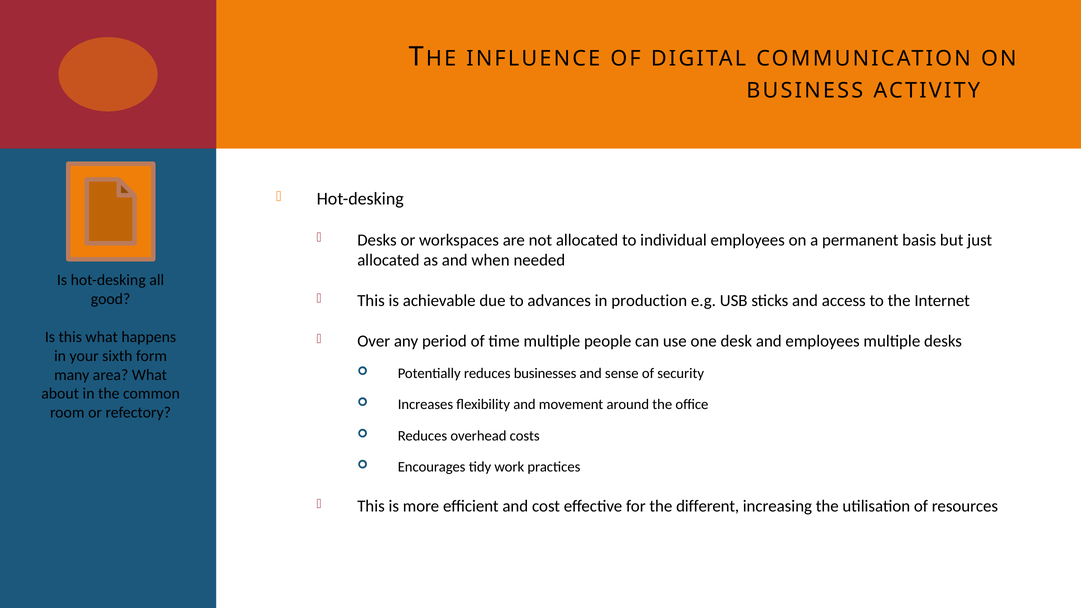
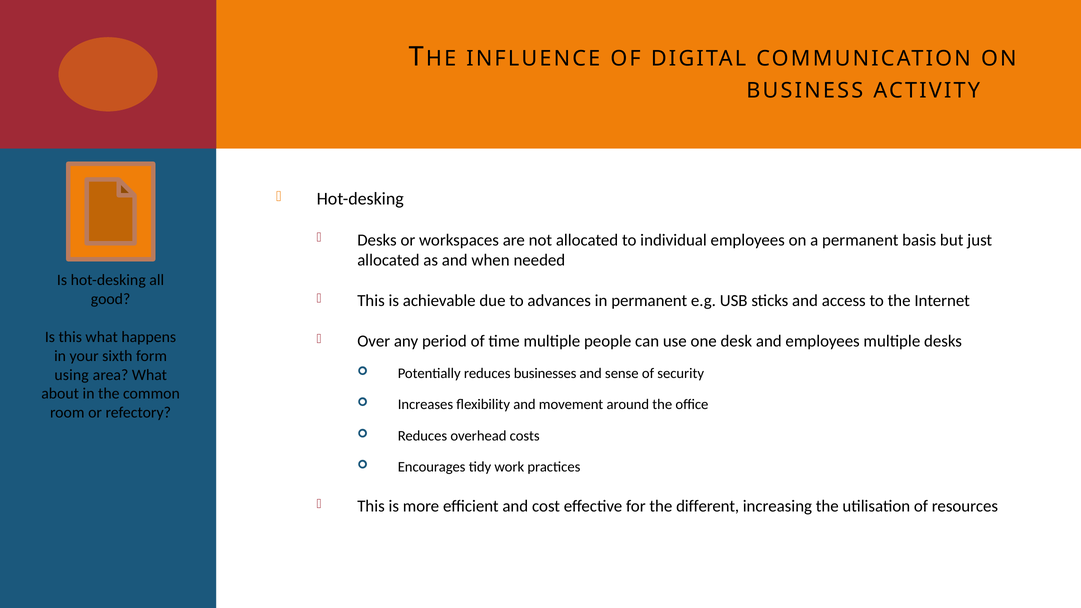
in production: production -> permanent (649, 301)
many: many -> using (72, 375)
